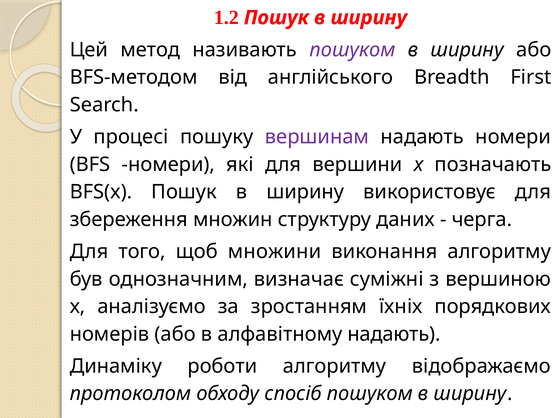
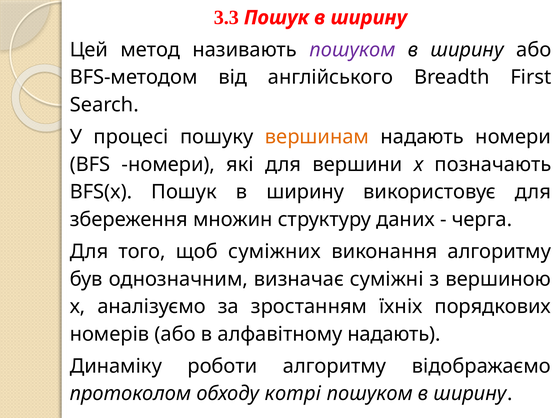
1.2: 1.2 -> 3.3 (226, 18)
вершинам colour: purple -> orange (317, 137)
множини: множини -> суміжних (275, 251)
спосіб: спосіб -> котрі (293, 393)
